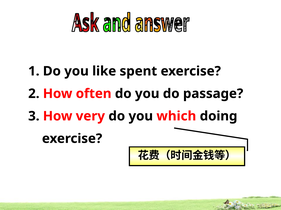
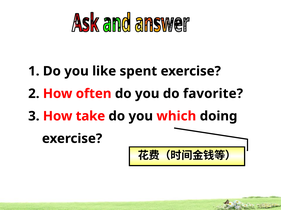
passage: passage -> favorite (213, 94)
very: very -> take (90, 116)
